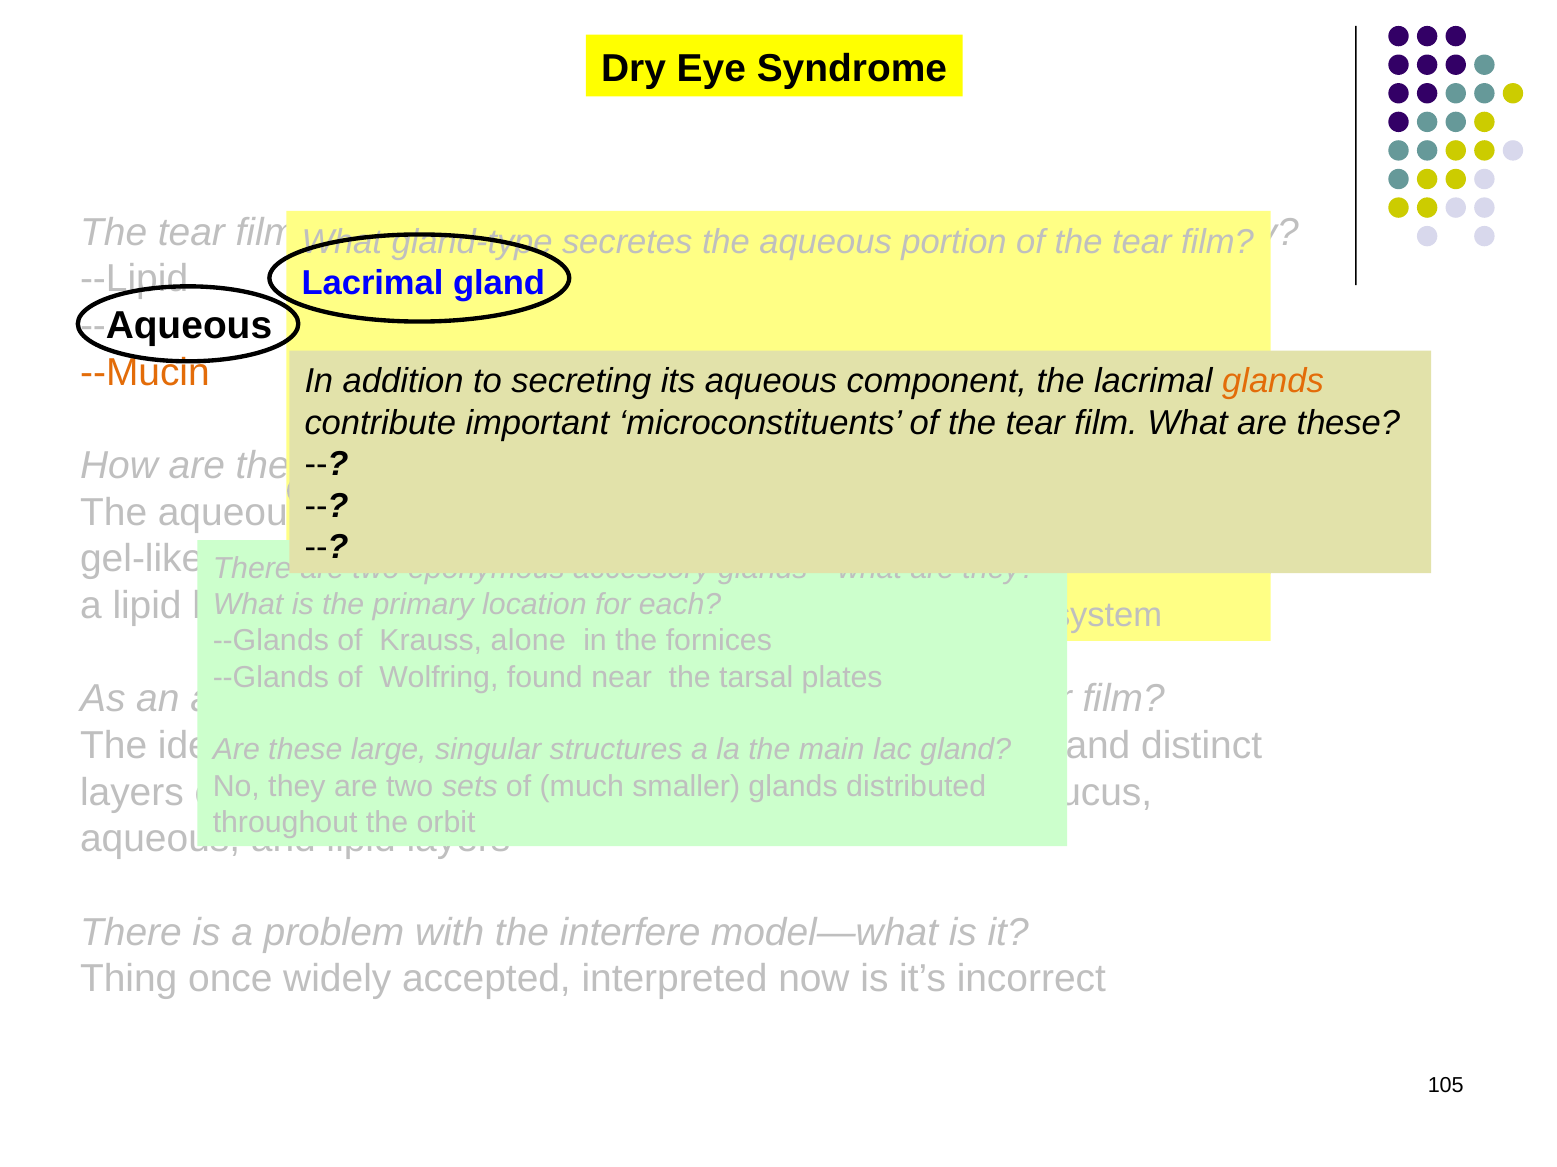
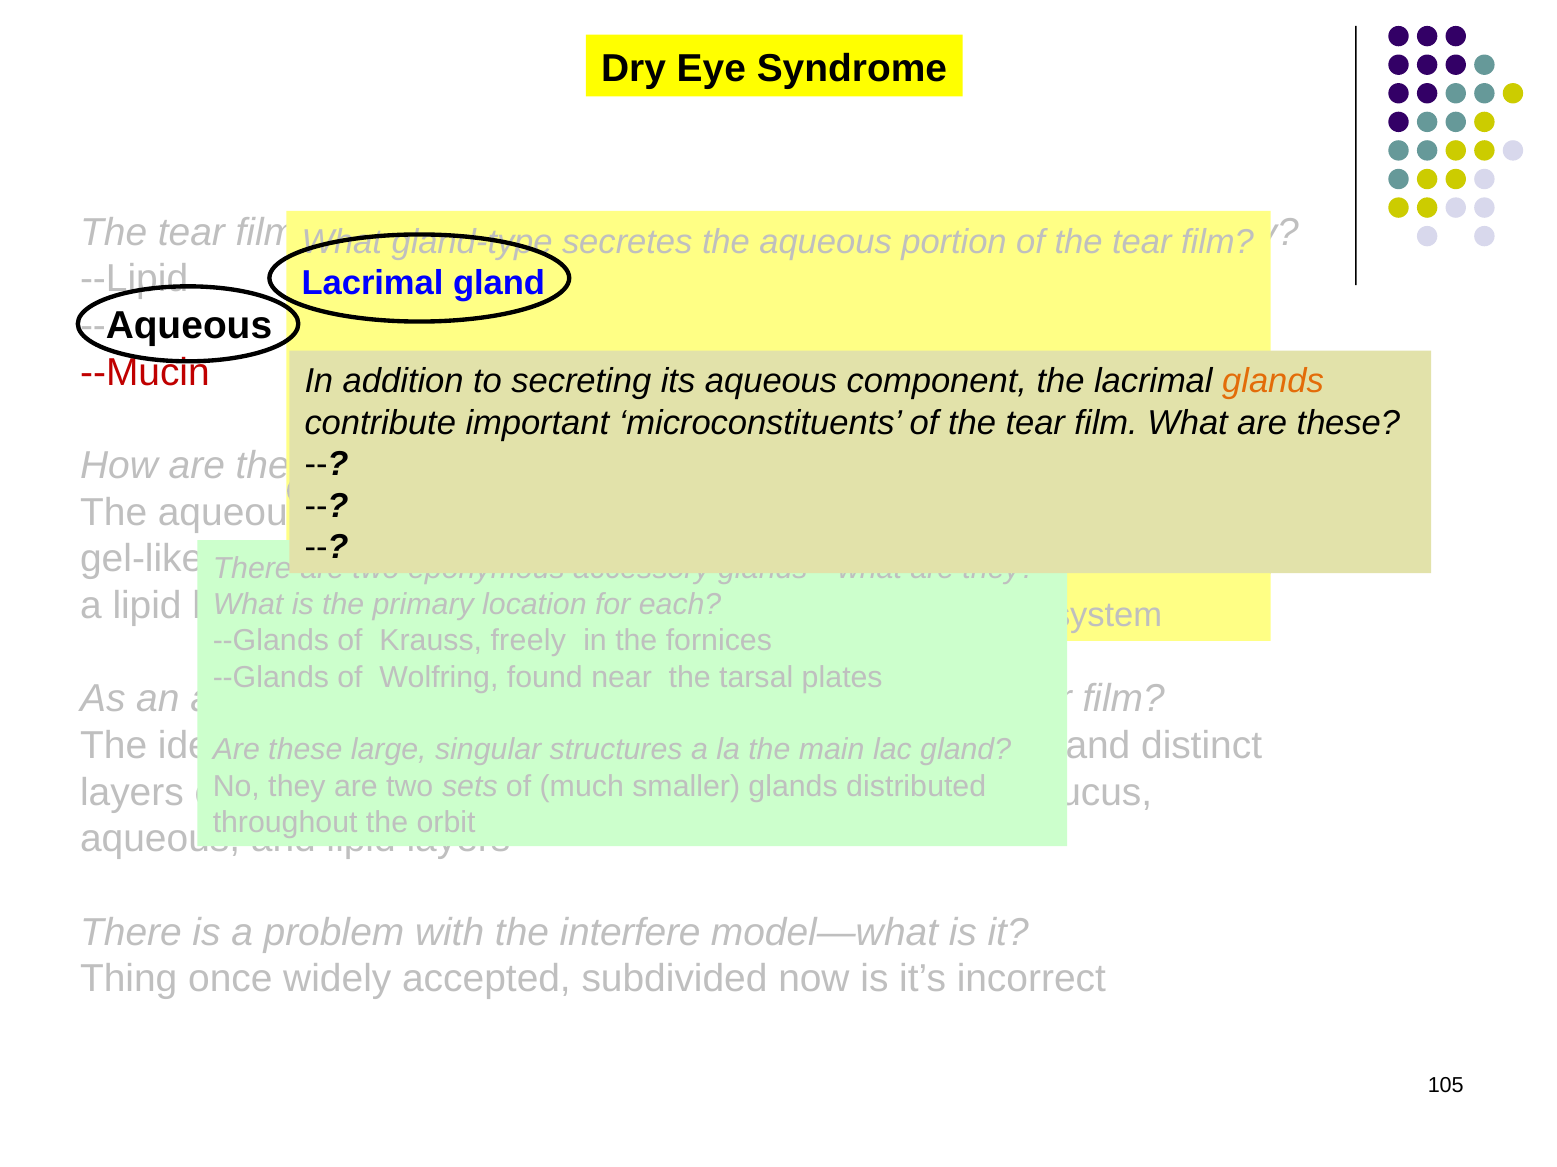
--Mucin colour: orange -> red (145, 372)
alone: alone -> freely (528, 641)
interpreted: interpreted -> subdivided (675, 980)
